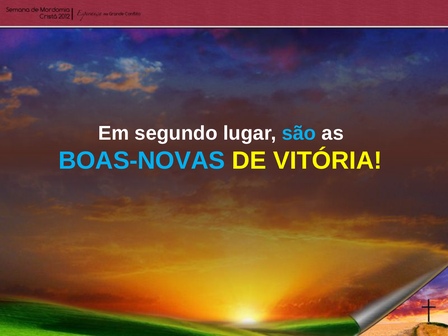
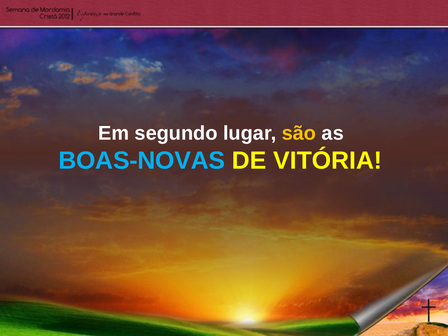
são colour: light blue -> yellow (299, 133)
